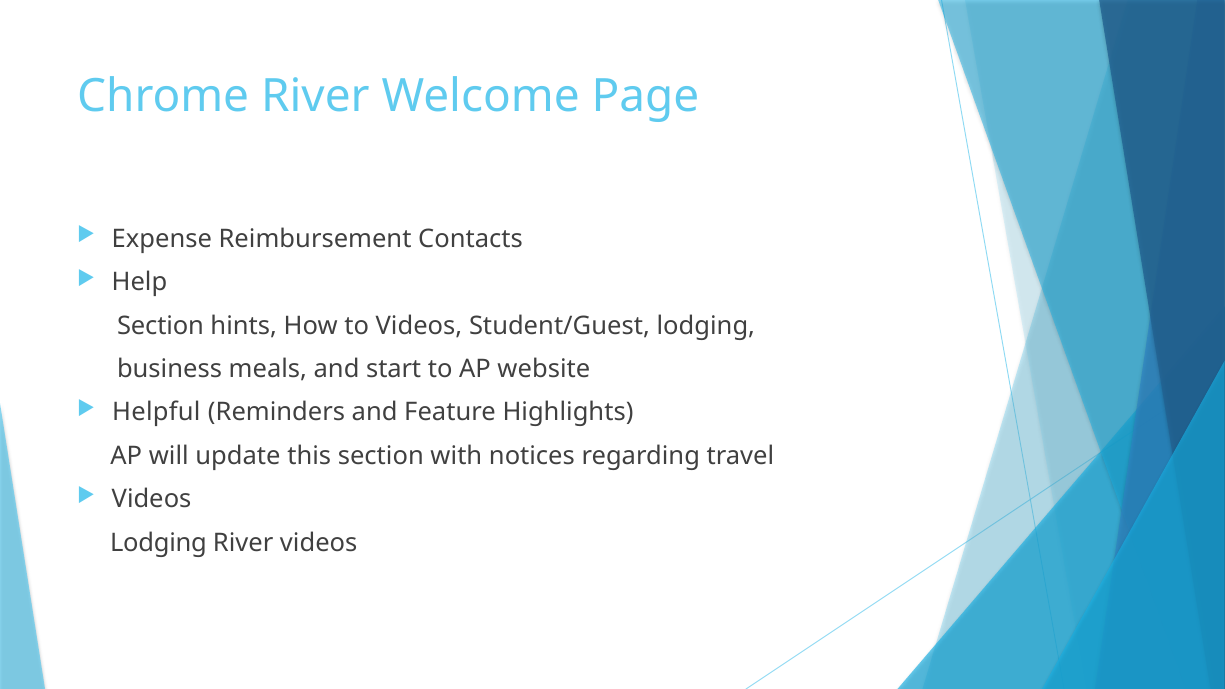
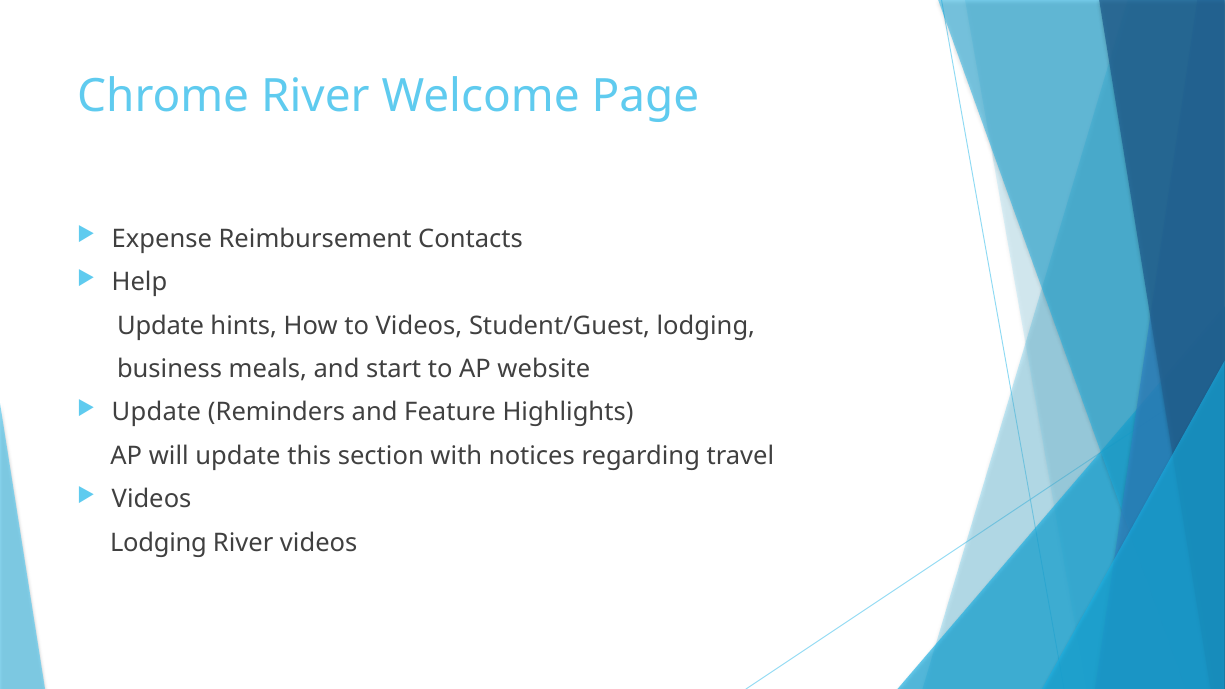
Section: Section -> Update (161, 326)
Helpful: Helpful -> Update (156, 412)
